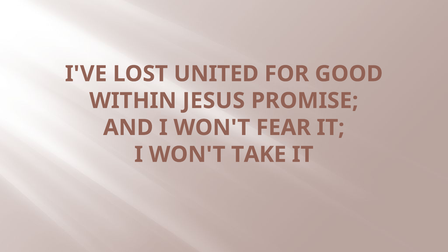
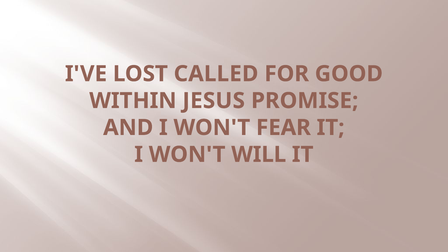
UNITED: UNITED -> CALLED (216, 74)
TAKE: TAKE -> WILL (259, 154)
